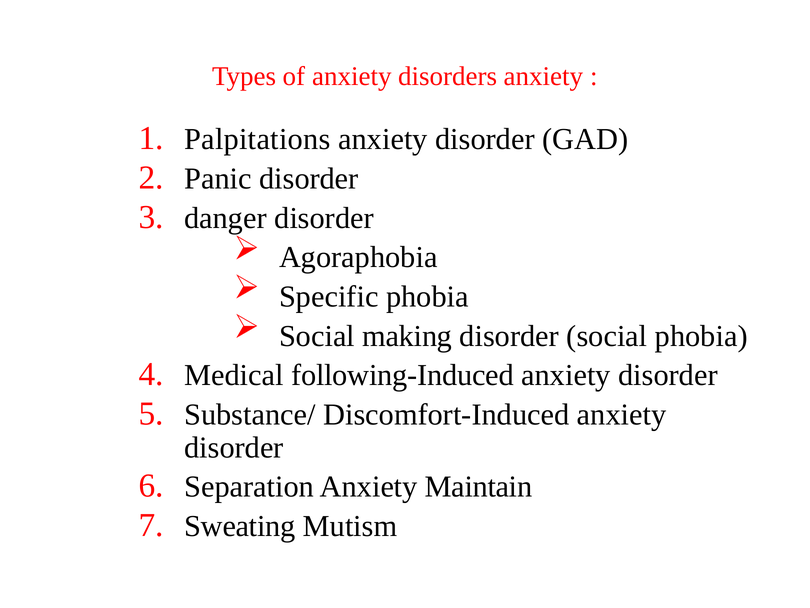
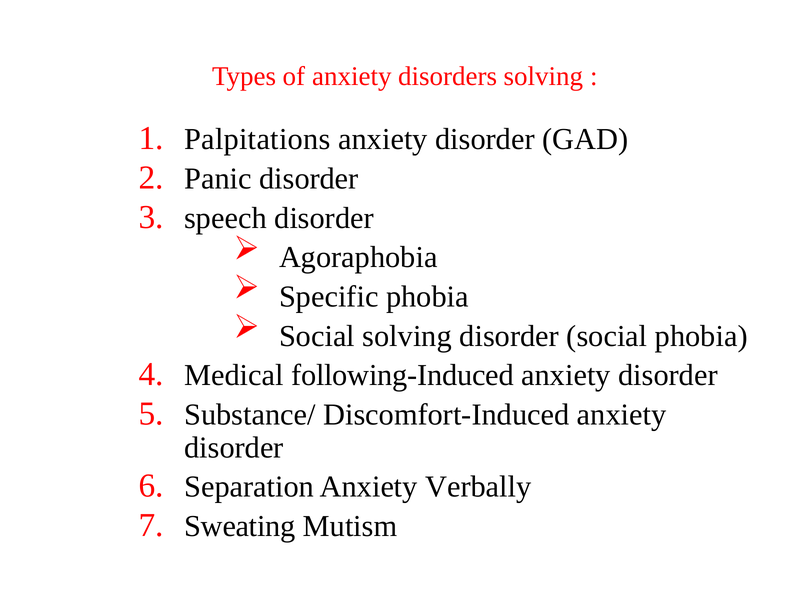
disorders anxiety: anxiety -> solving (544, 76)
danger: danger -> speech (225, 218)
Social making: making -> solving (407, 336)
Maintain: Maintain -> Verbally (478, 487)
